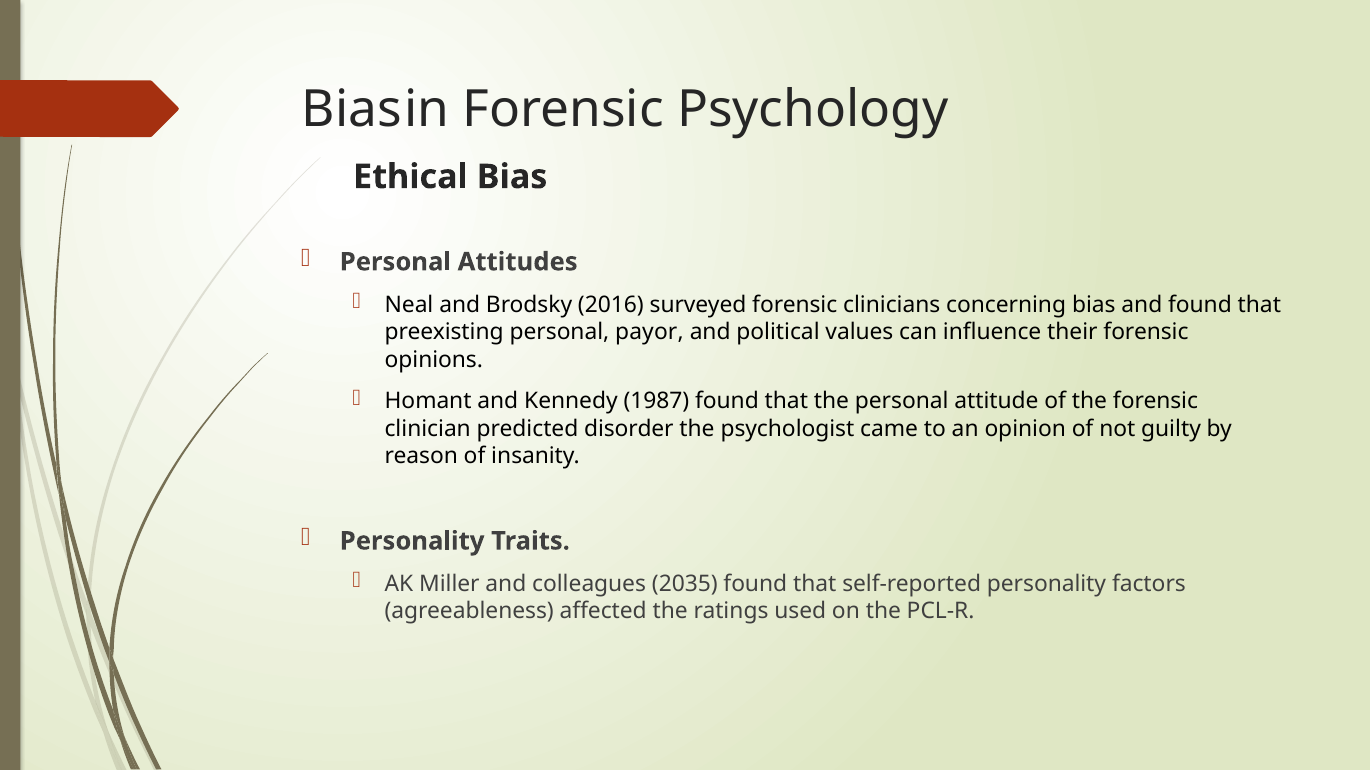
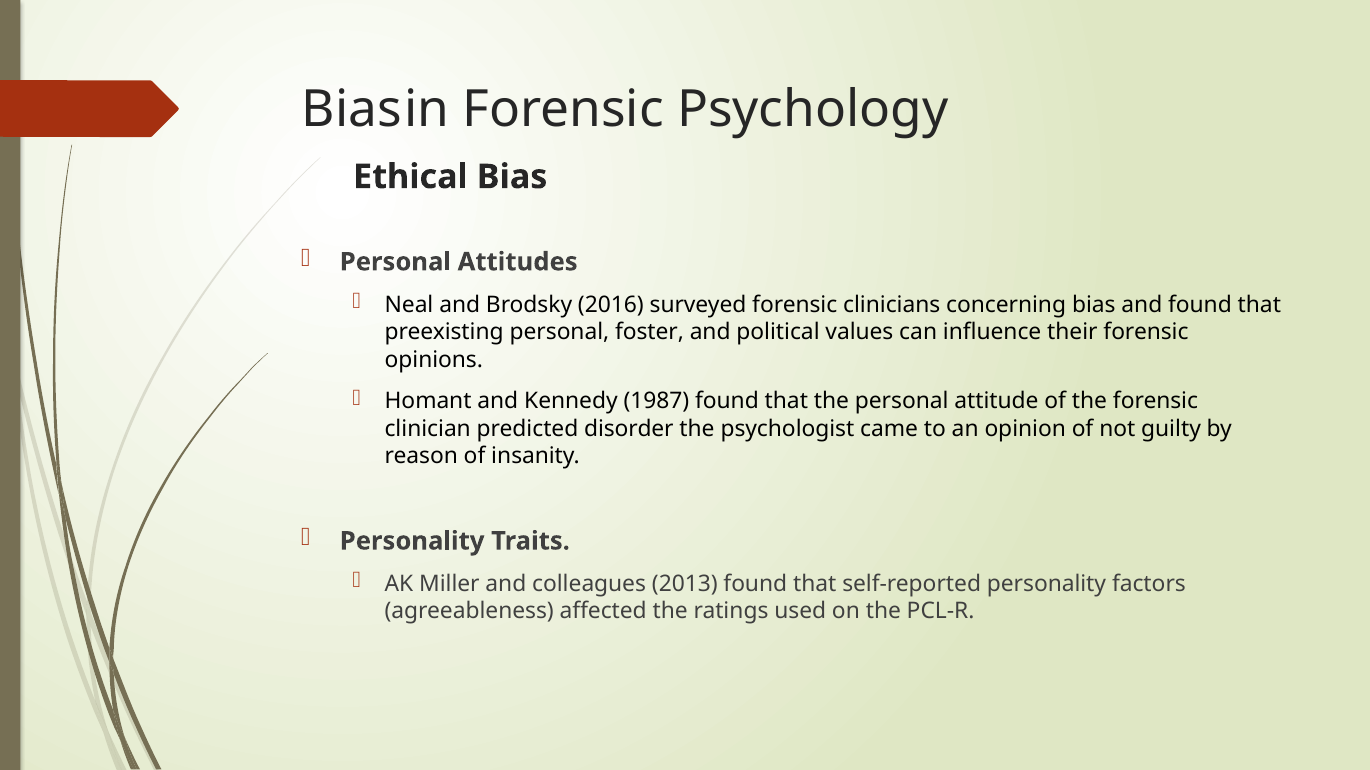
payor: payor -> foster (649, 333)
2035: 2035 -> 2013 (685, 585)
